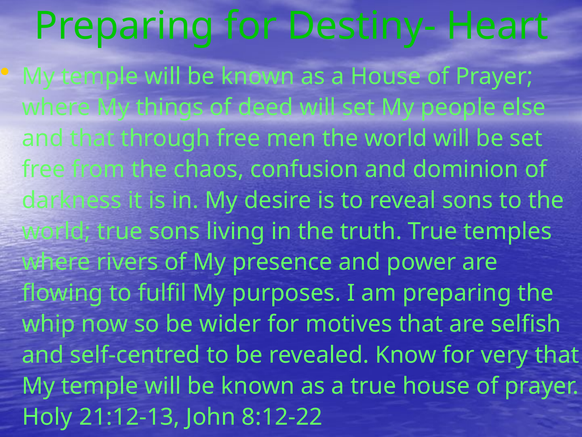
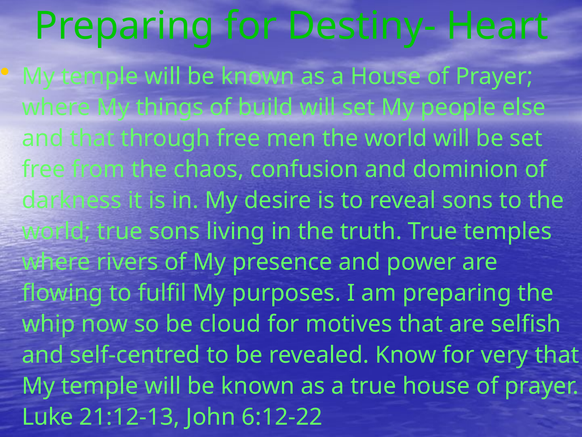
deed: deed -> build (266, 107)
wider: wider -> cloud (230, 324)
Holy: Holy -> Luke (48, 417)
8:12-22: 8:12-22 -> 6:12-22 (282, 417)
